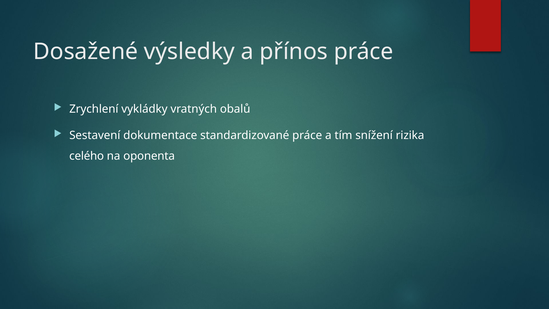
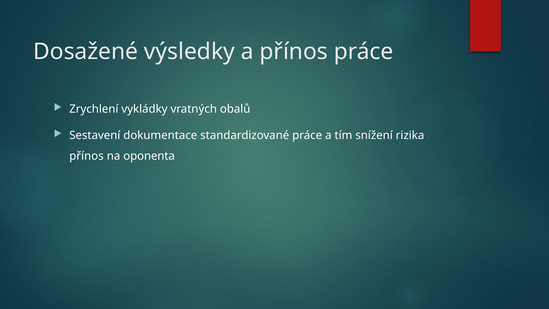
celého: celého -> přínos (87, 156)
